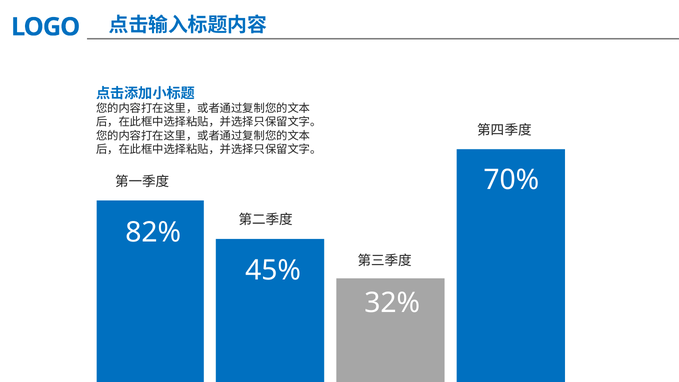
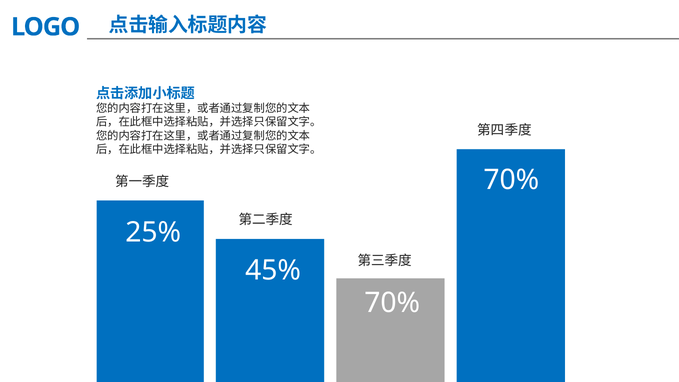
82%: 82% -> 25% (153, 233)
32%: 32% -> 70% (392, 303)
